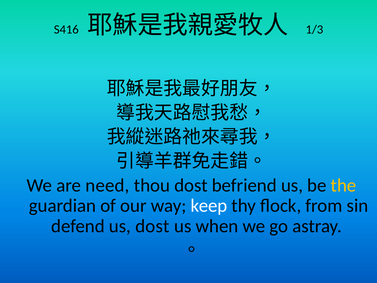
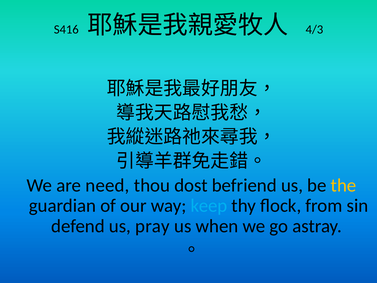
1/3: 1/3 -> 4/3 (314, 29)
keep colour: white -> light blue (209, 206)
us dost: dost -> pray (152, 226)
